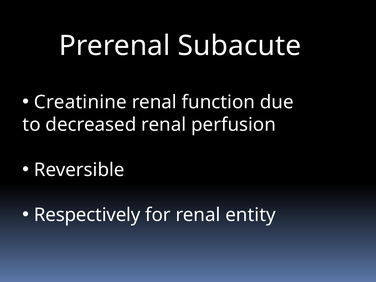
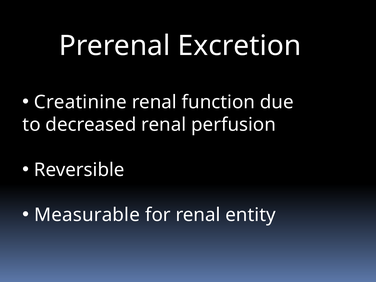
Subacute: Subacute -> Excretion (240, 46)
Respectively: Respectively -> Measurable (87, 215)
